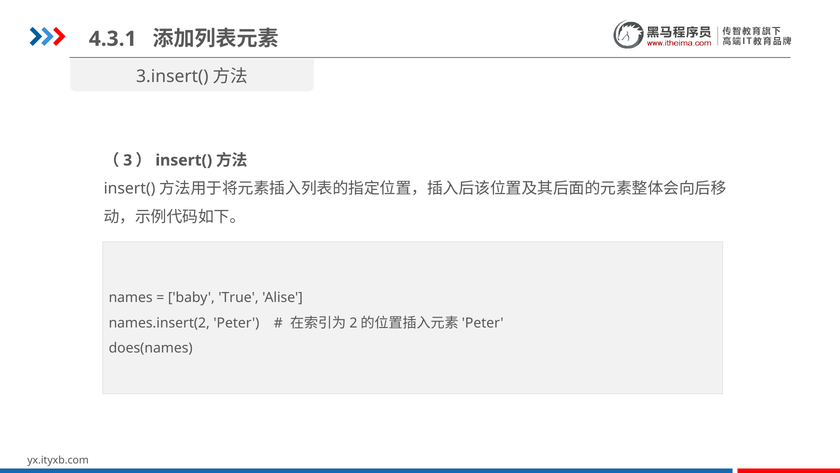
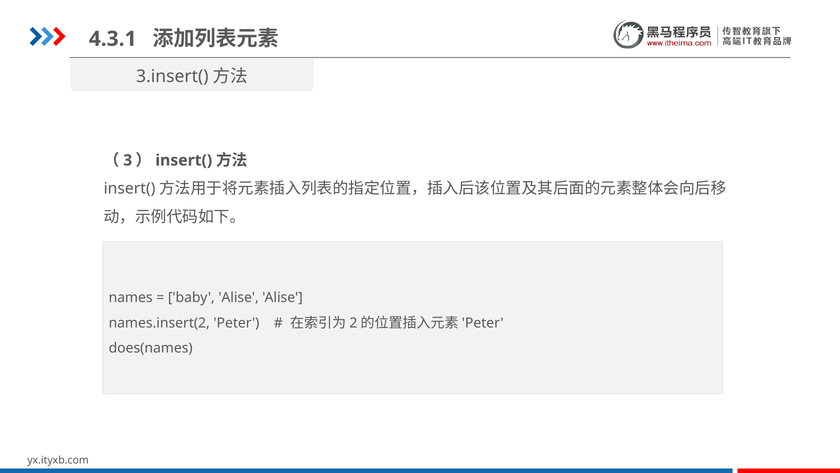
baby True: True -> Alise (239, 298)
